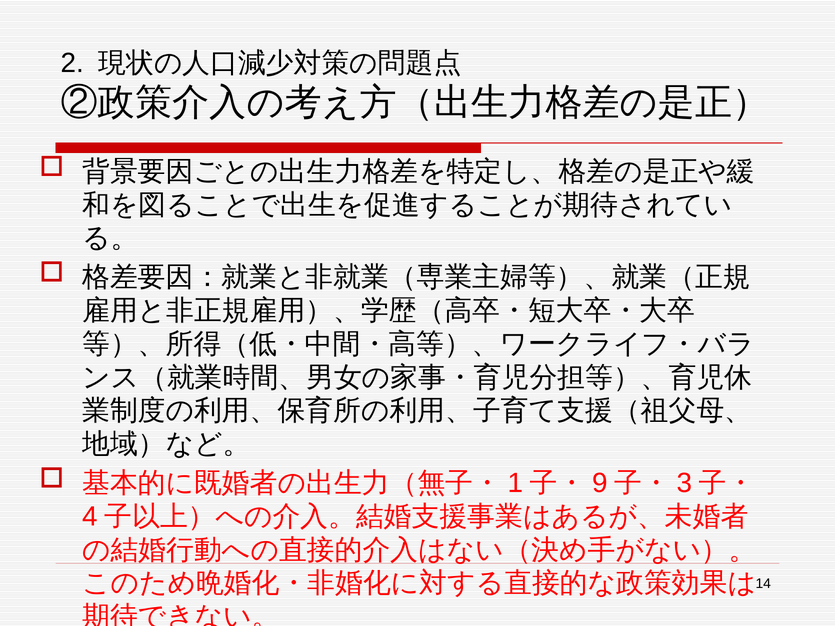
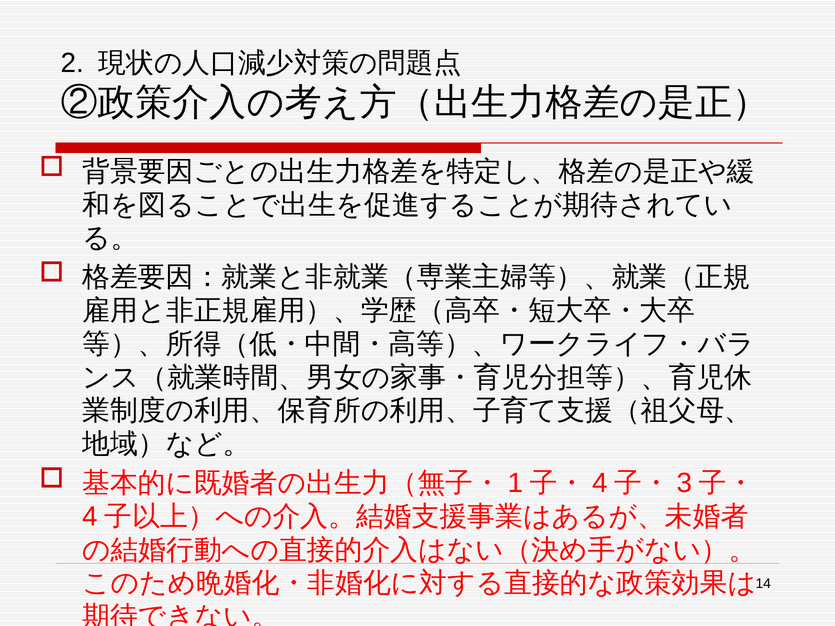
9: 9 -> 4 (600, 483)
